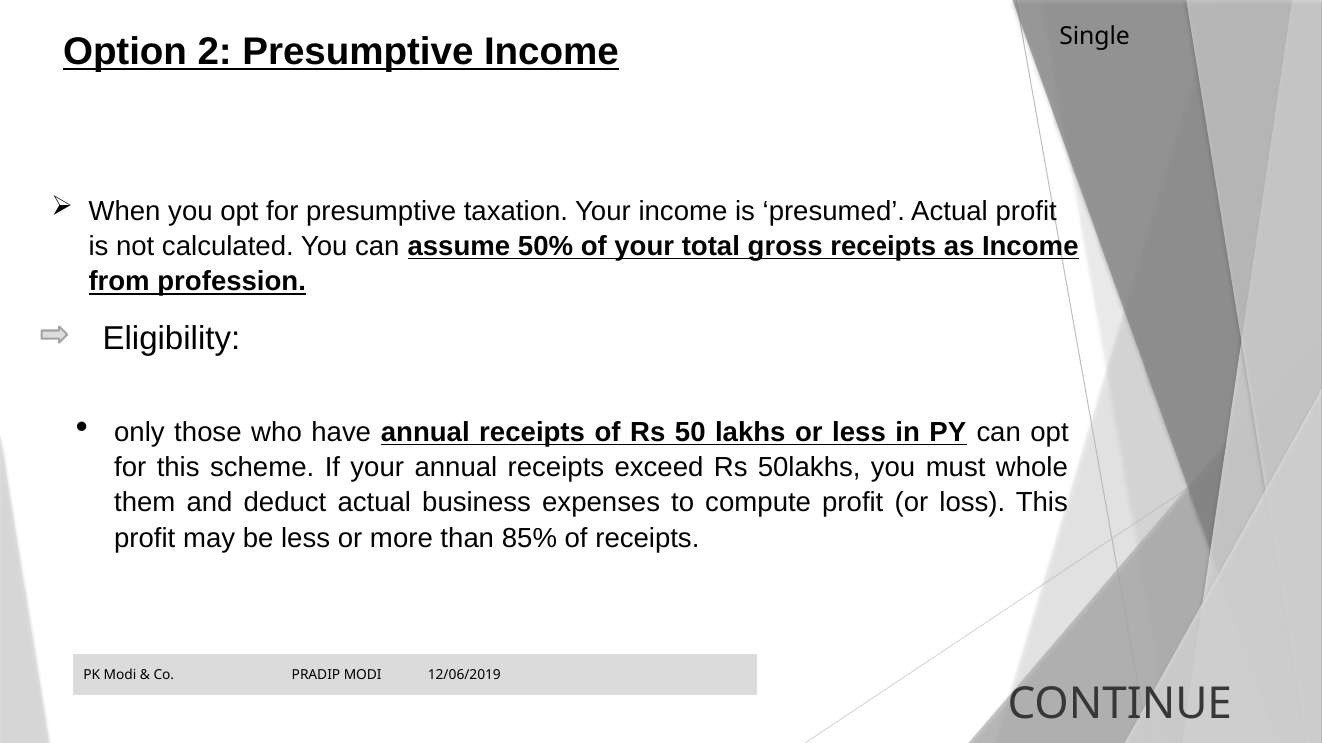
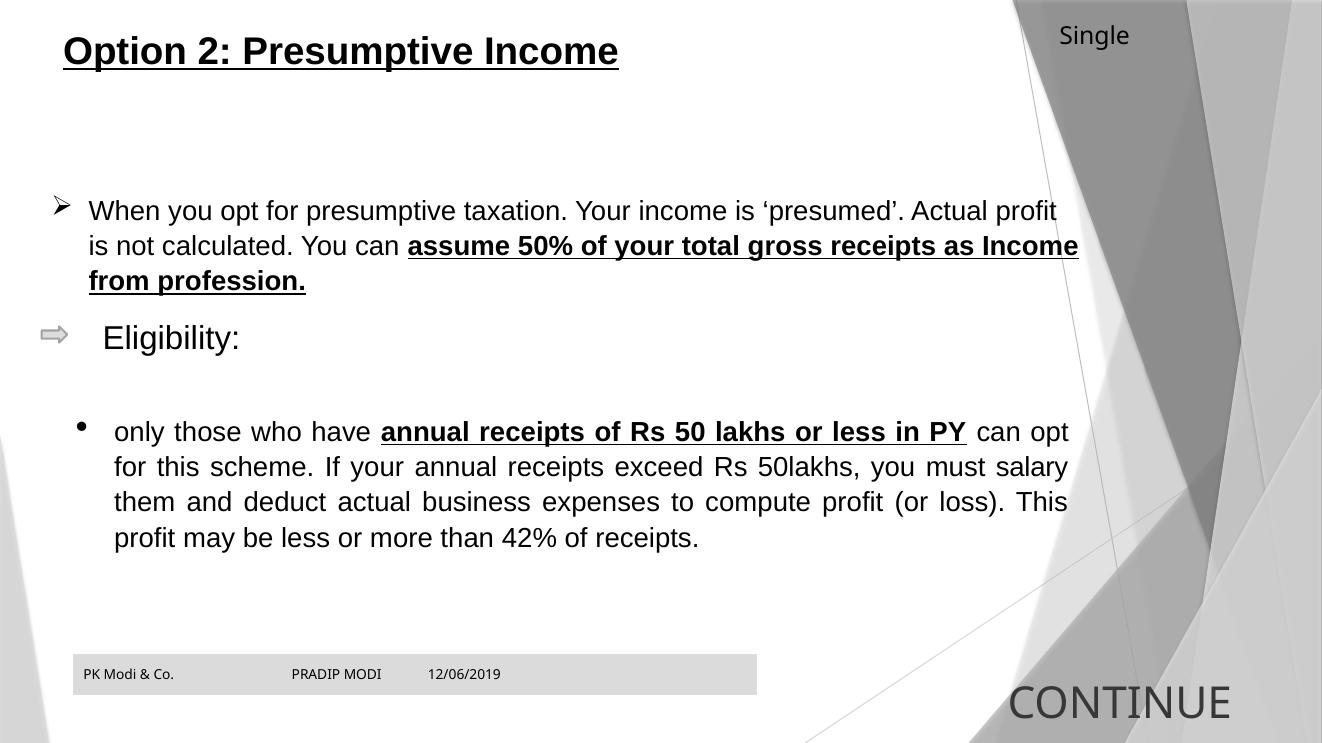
whole: whole -> salary (1032, 468)
85%: 85% -> 42% (529, 539)
